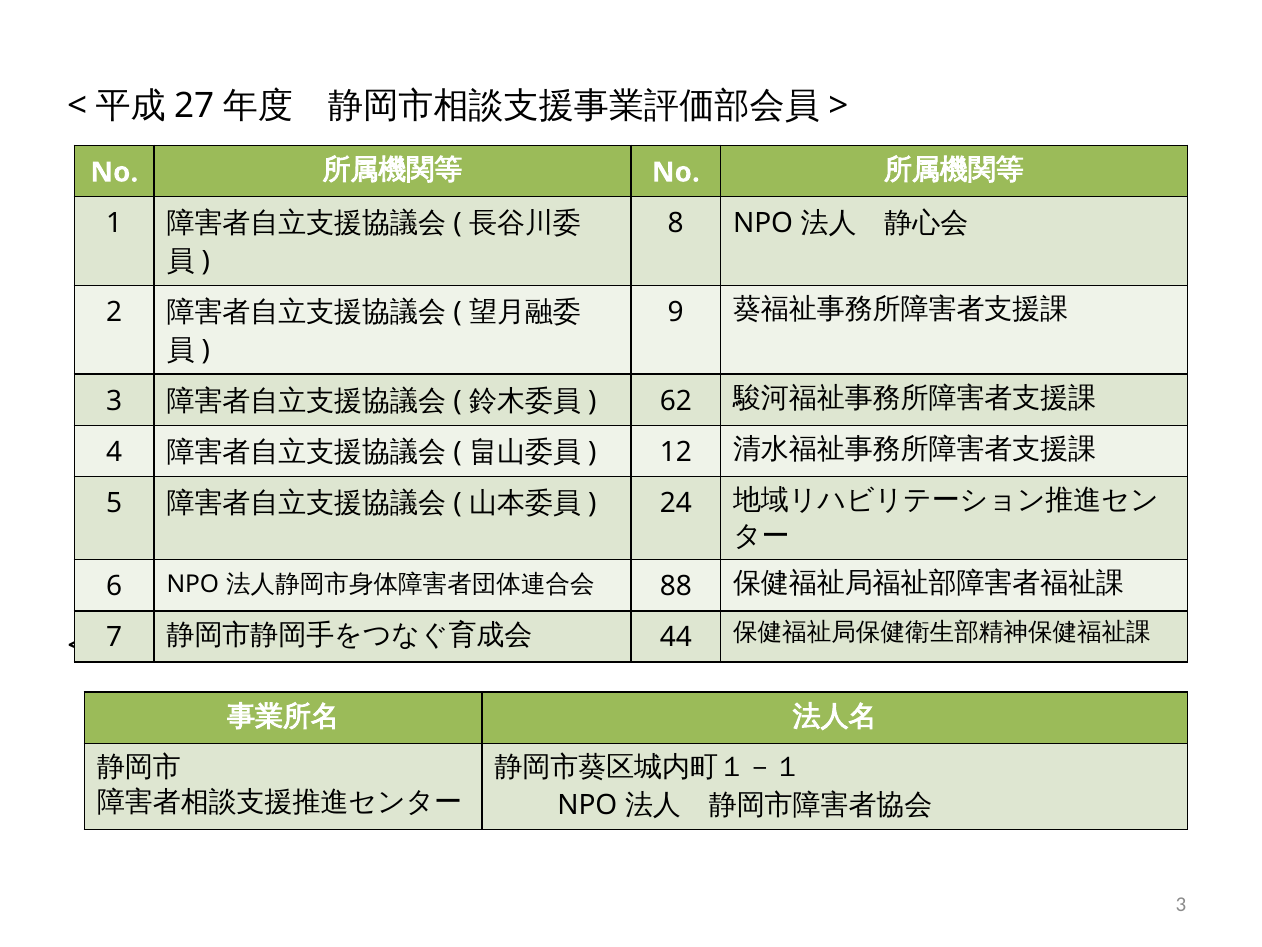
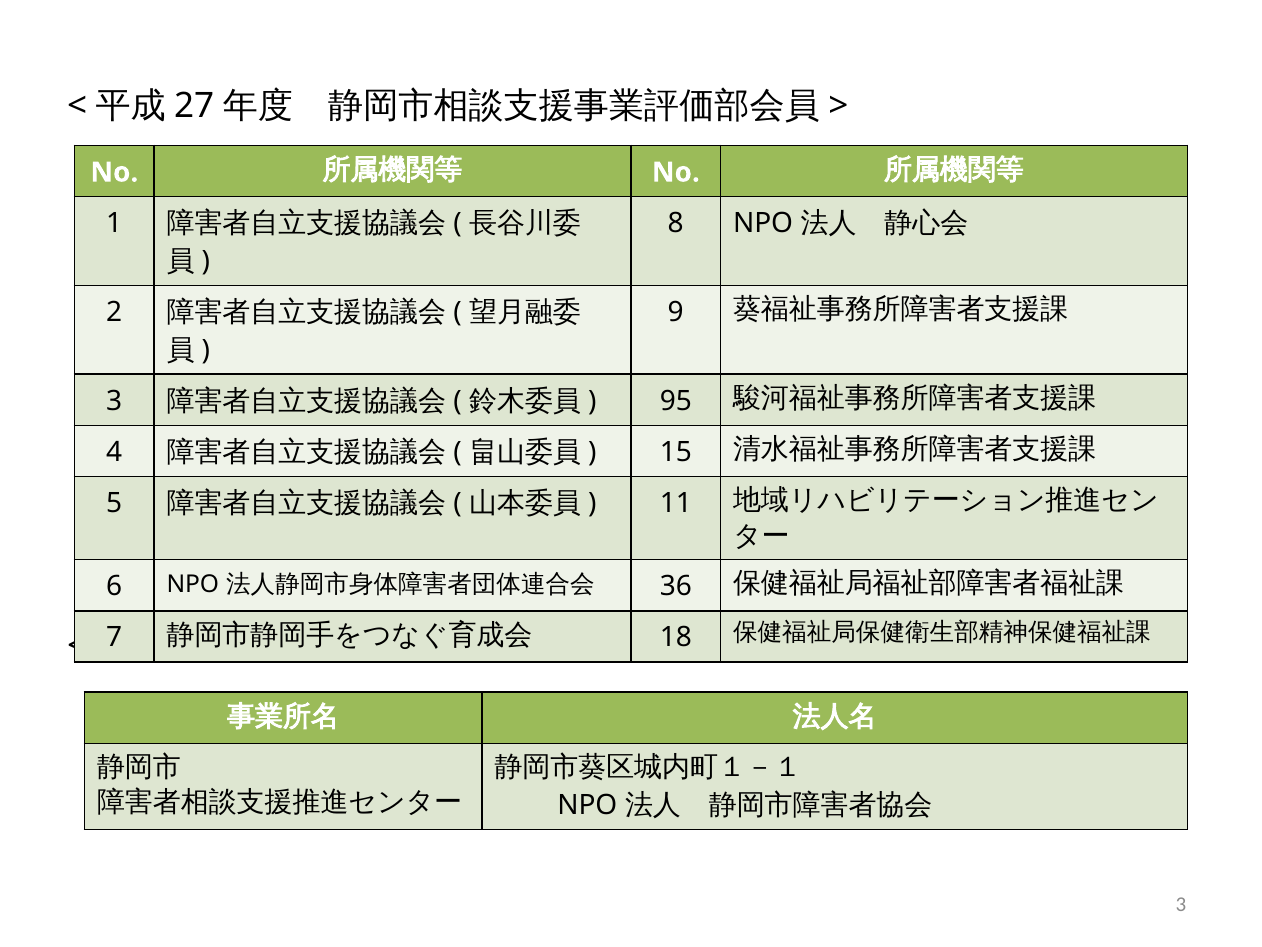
62: 62 -> 95 (676, 401)
12: 12 -> 15 (676, 452)
24: 24 -> 11 (676, 503)
88: 88 -> 36 (676, 586)
44: 44 -> 18 (676, 637)
